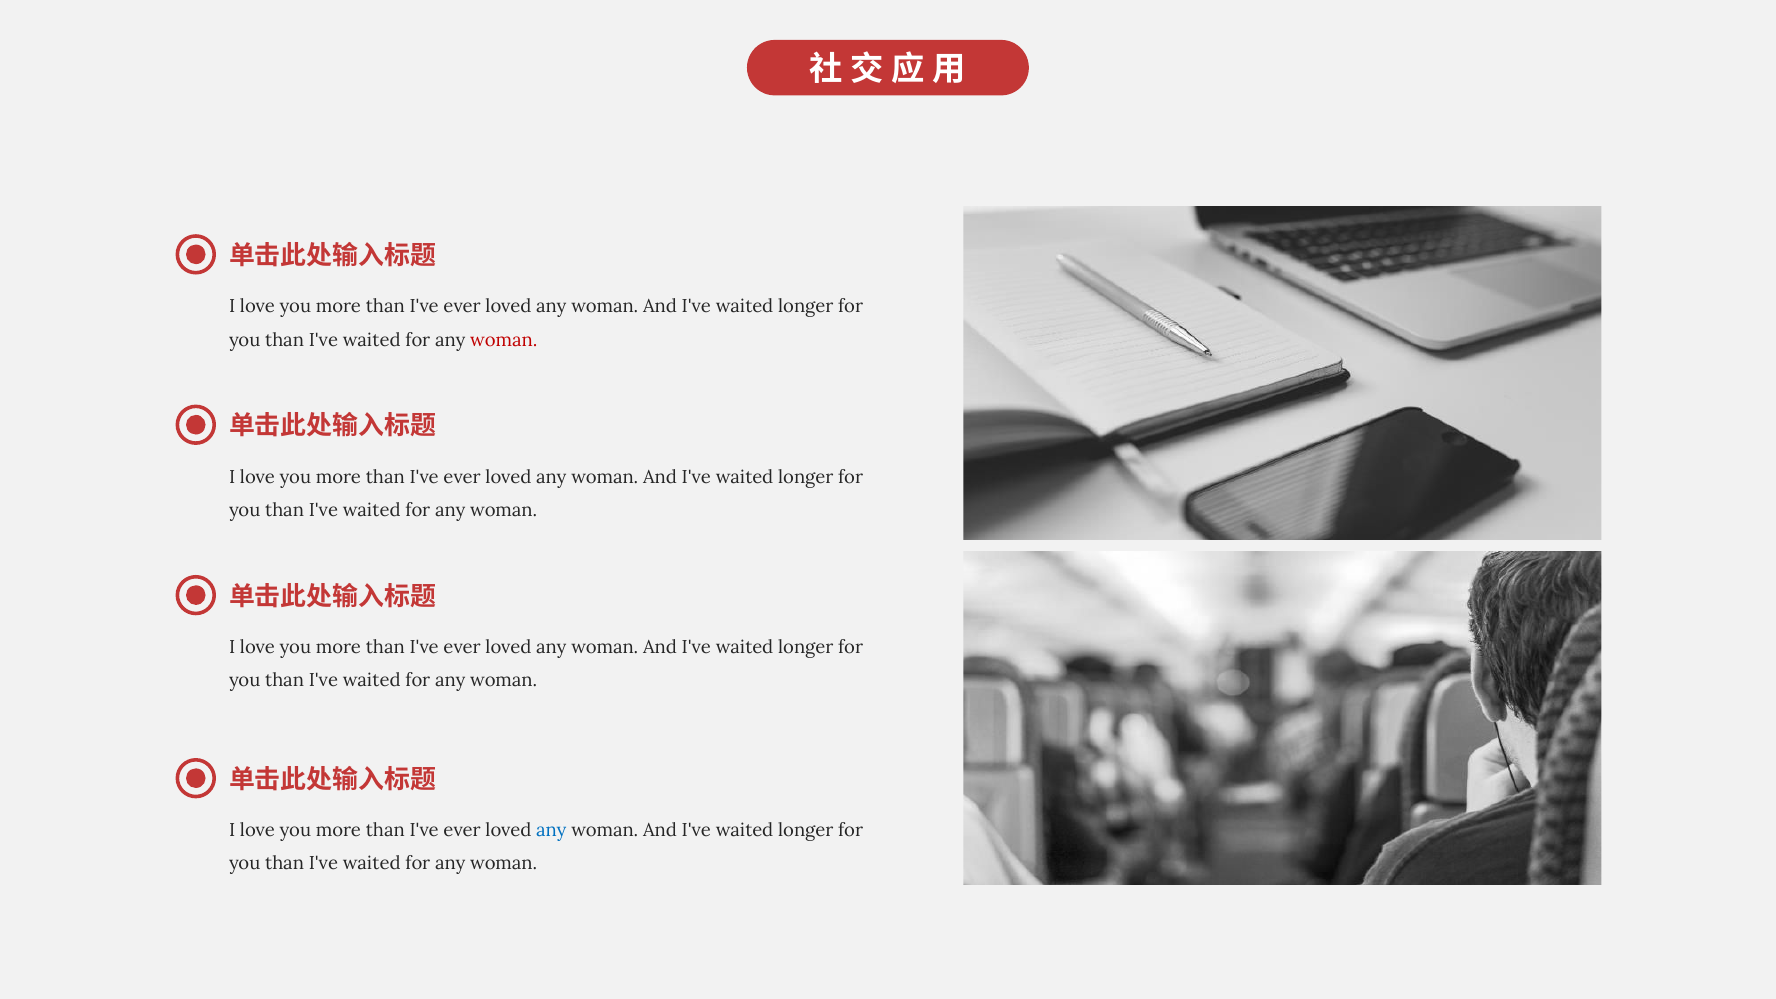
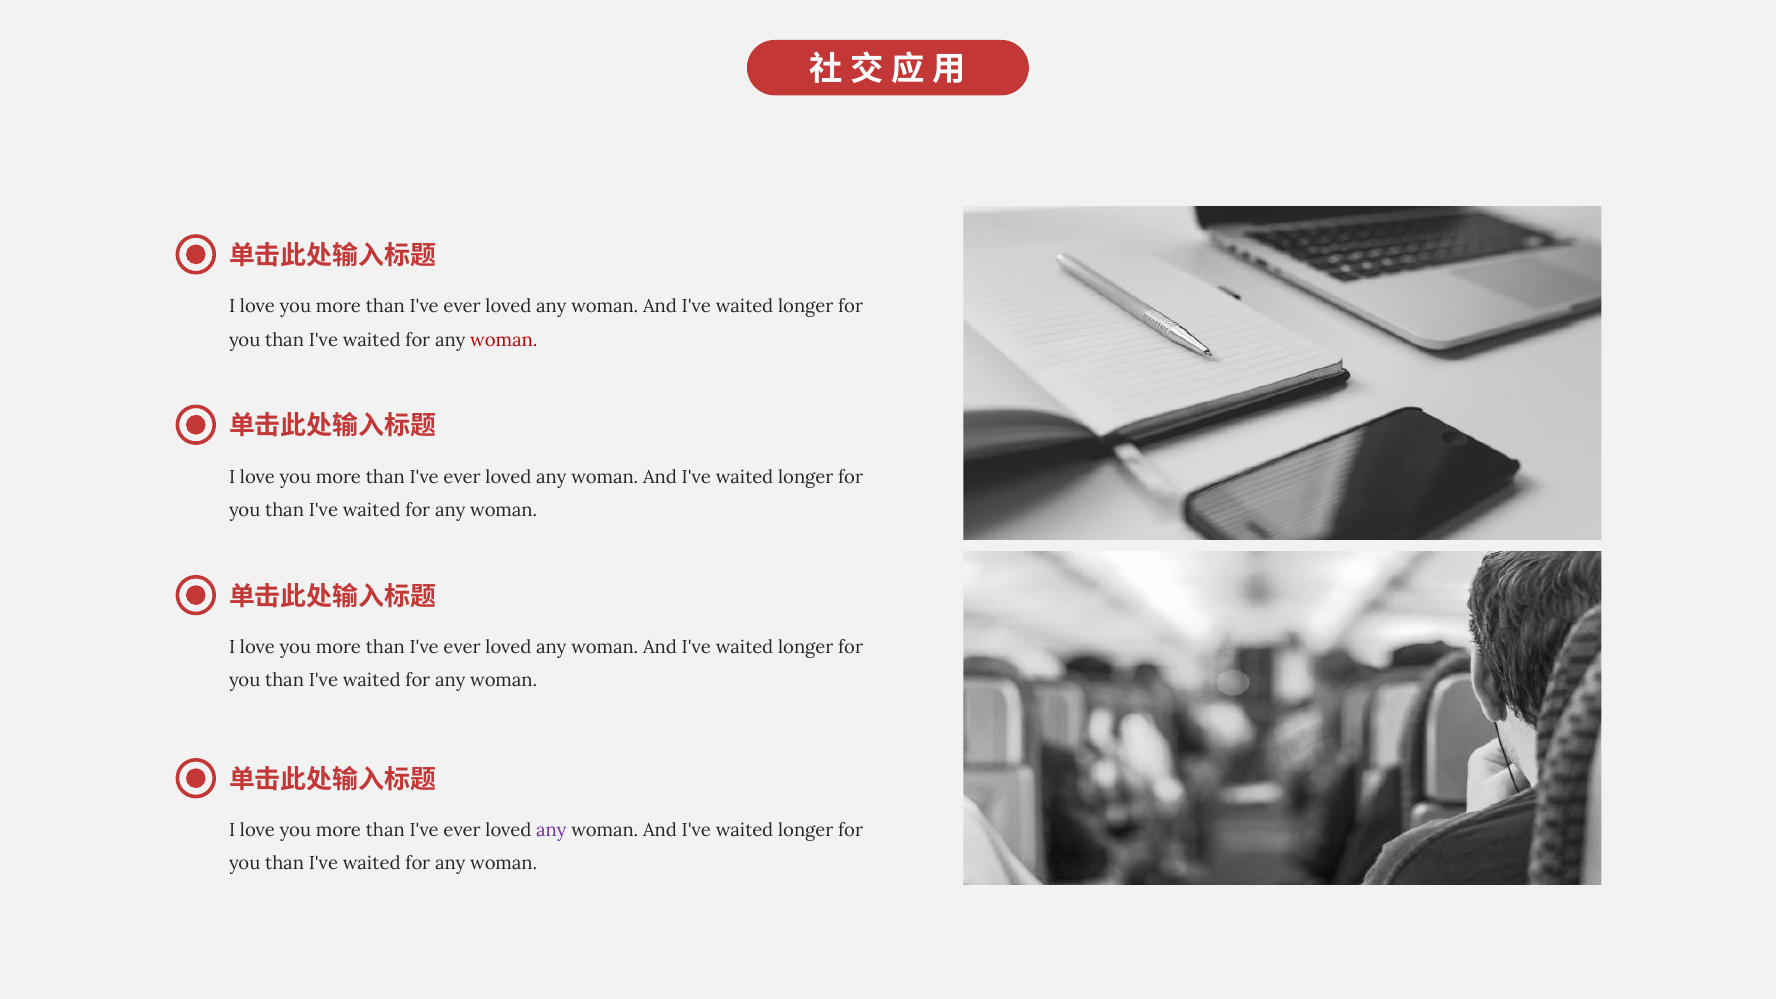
any colour: blue -> purple (551, 831)
